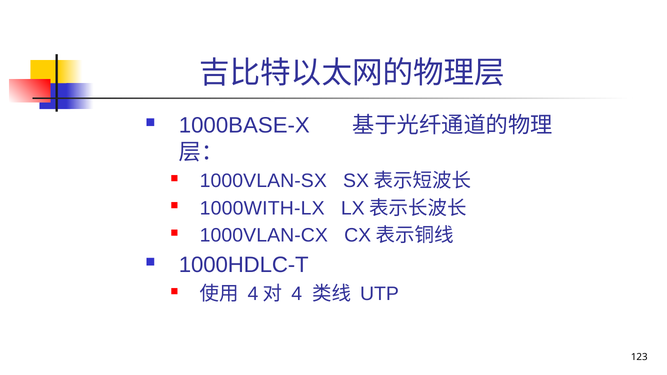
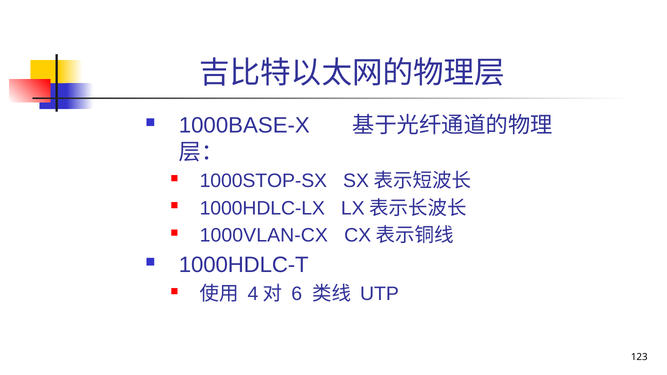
1000VLAN-SX: 1000VLAN-SX -> 1000STOP-SX (263, 181)
1000WITH-LX: 1000WITH-LX -> 1000HDLC-LX (262, 208)
4: 4 -> 6 (297, 294)
